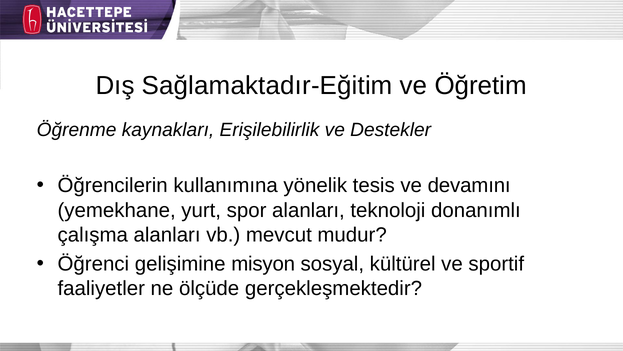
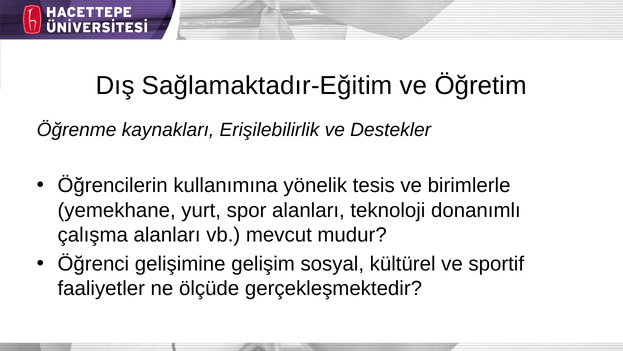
devamını: devamını -> birimlerle (469, 185)
misyon: misyon -> gelişim (263, 264)
